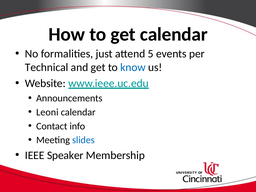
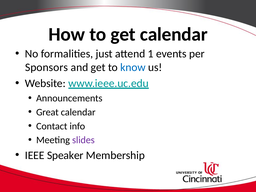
5: 5 -> 1 (151, 54)
Technical: Technical -> Sponsors (47, 67)
Leoni: Leoni -> Great (47, 112)
slides colour: blue -> purple (83, 140)
